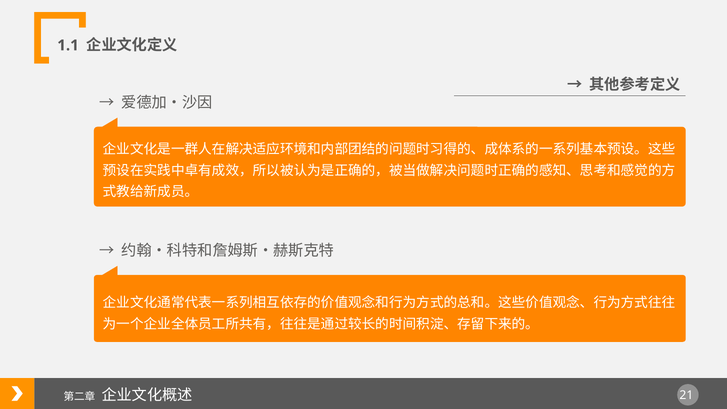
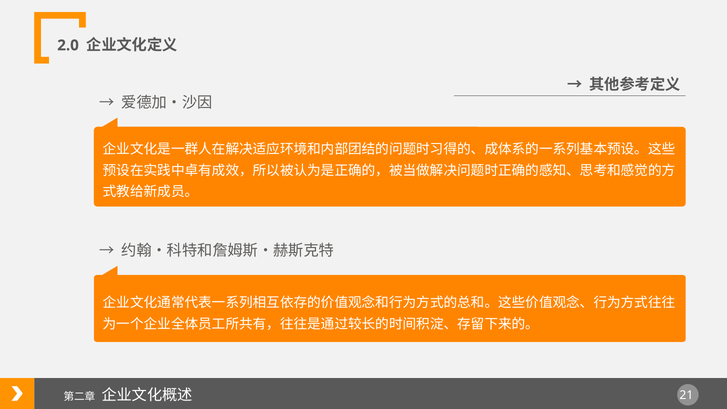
1.1: 1.1 -> 2.0 (68, 45)
